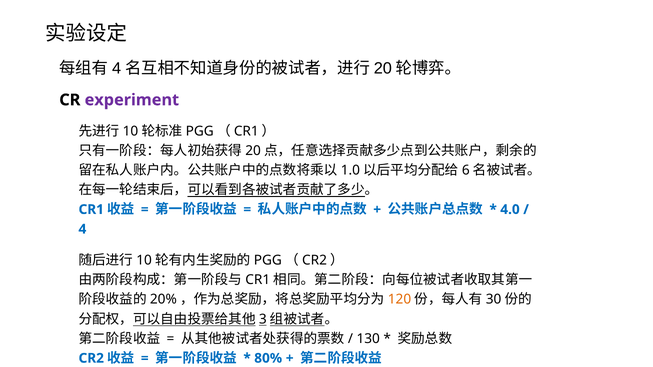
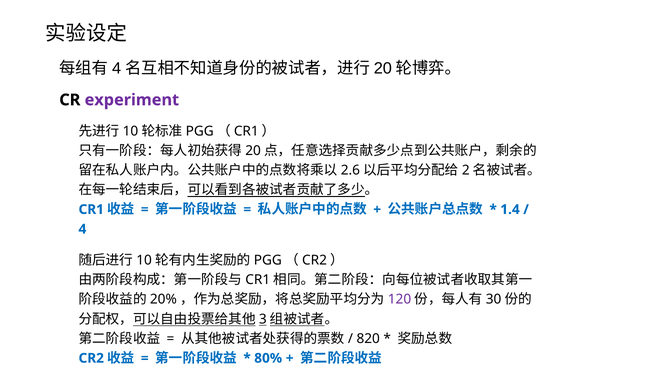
1.0: 1.0 -> 2.6 (350, 170)
6: 6 -> 2 (466, 170)
4.0: 4.0 -> 1.4 (510, 210)
120 colour: orange -> purple (399, 300)
130: 130 -> 820 (368, 339)
